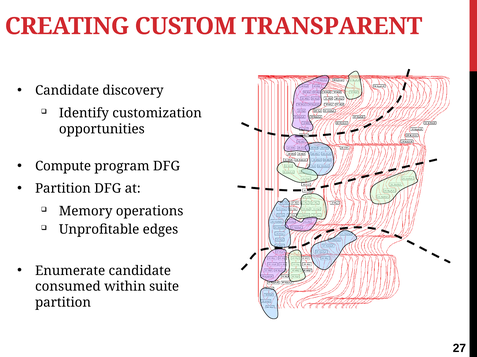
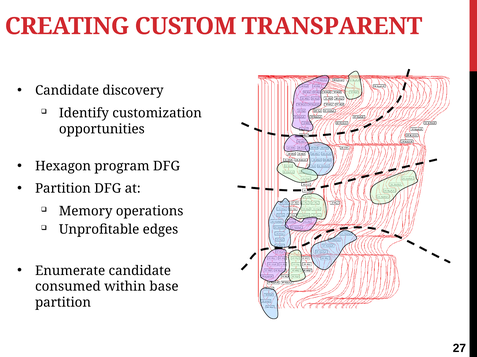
Compute: Compute -> Hexagon (63, 166)
suite: suite -> base (164, 287)
